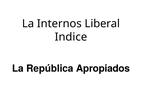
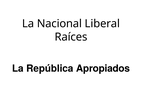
Internos: Internos -> Nacional (59, 23)
Indice: Indice -> Raíces (71, 37)
